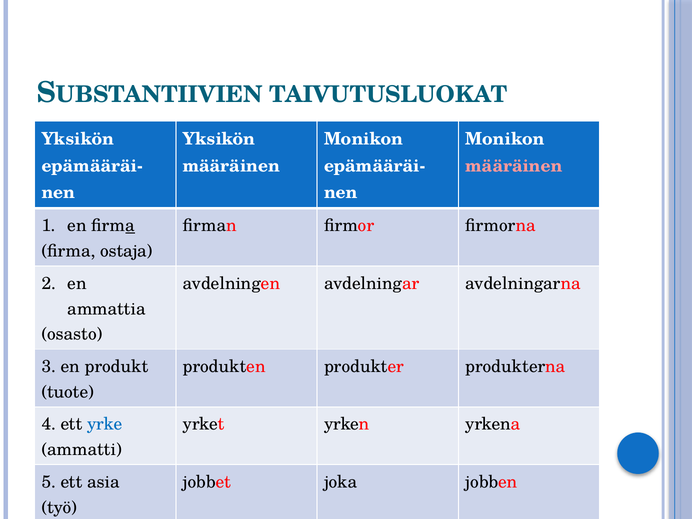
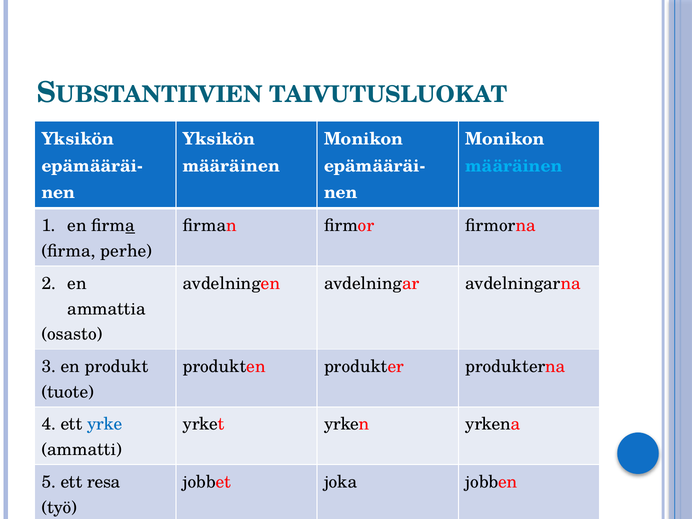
määräinen colour: pink -> light blue (514, 166)
firma ostaja: ostaja -> perhe (126, 251)
asia: asia -> resa (104, 482)
